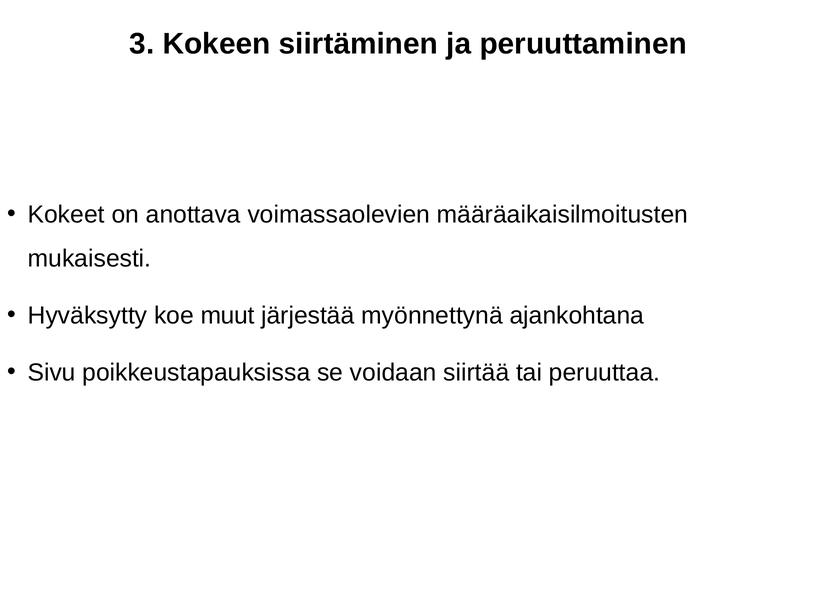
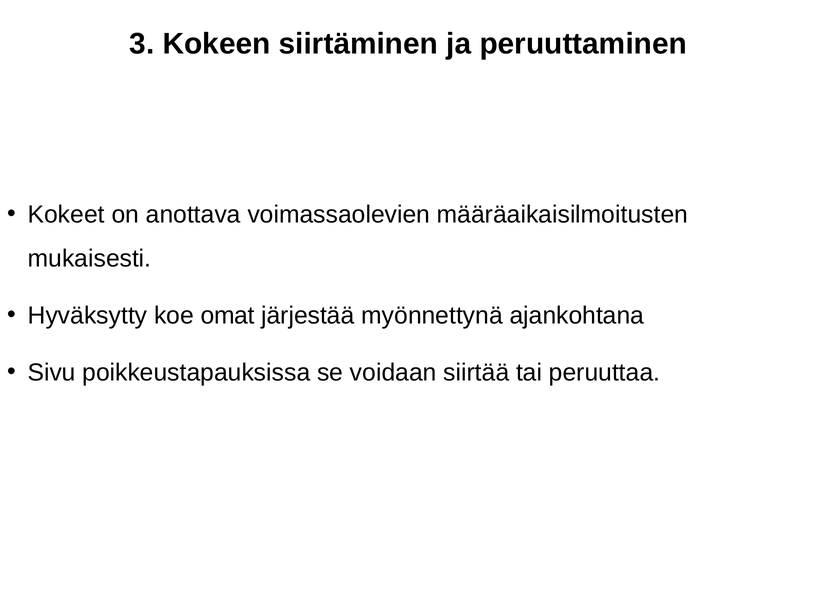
muut: muut -> omat (228, 316)
